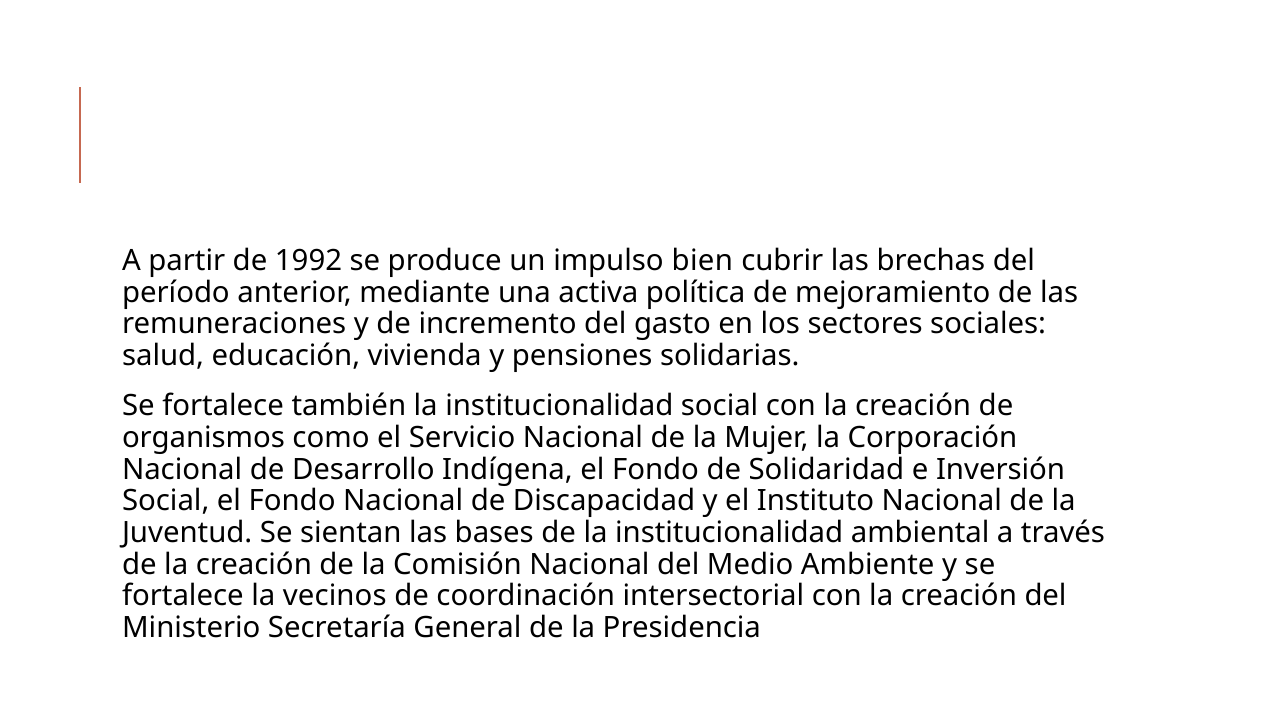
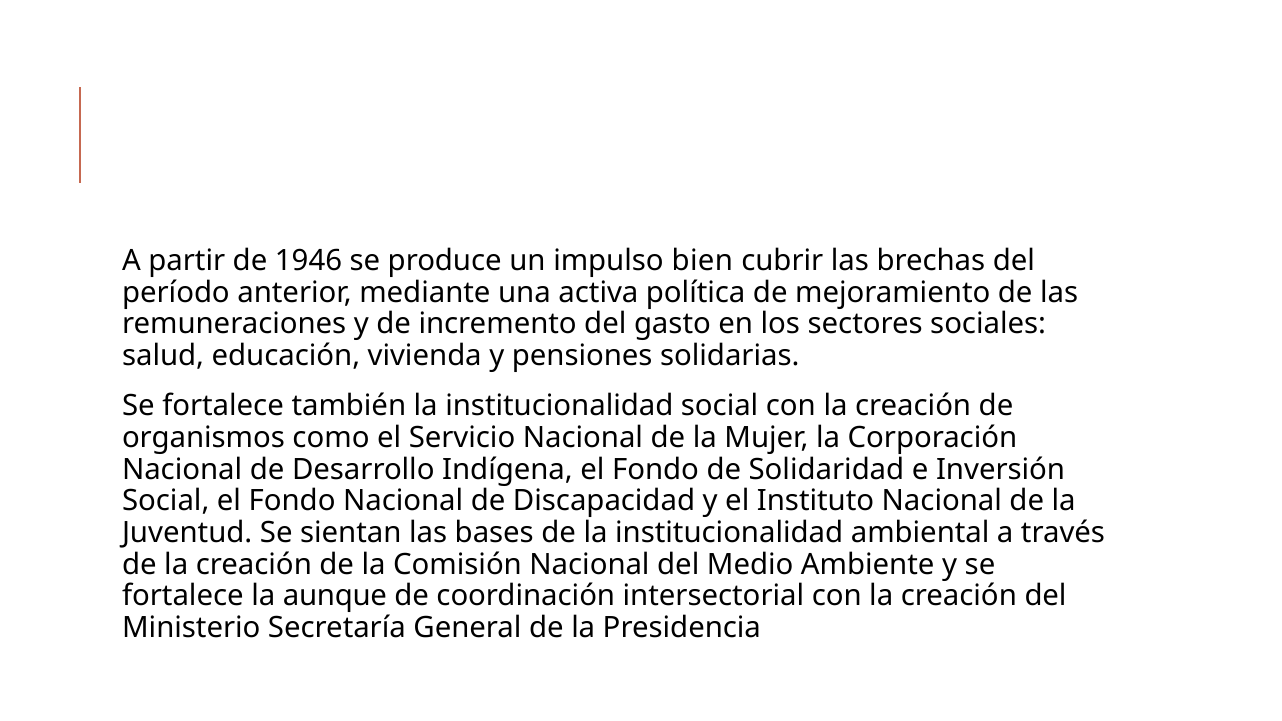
1992: 1992 -> 1946 (309, 261)
vecinos: vecinos -> aunque (335, 596)
